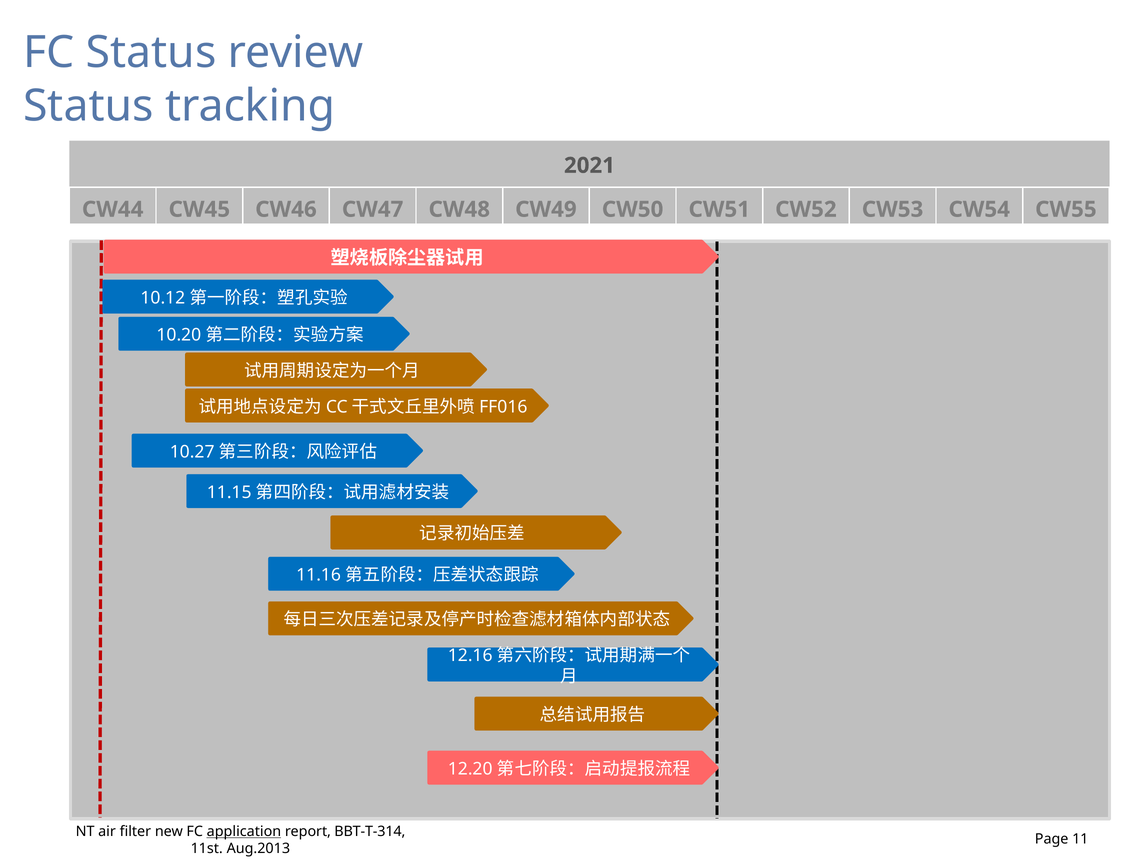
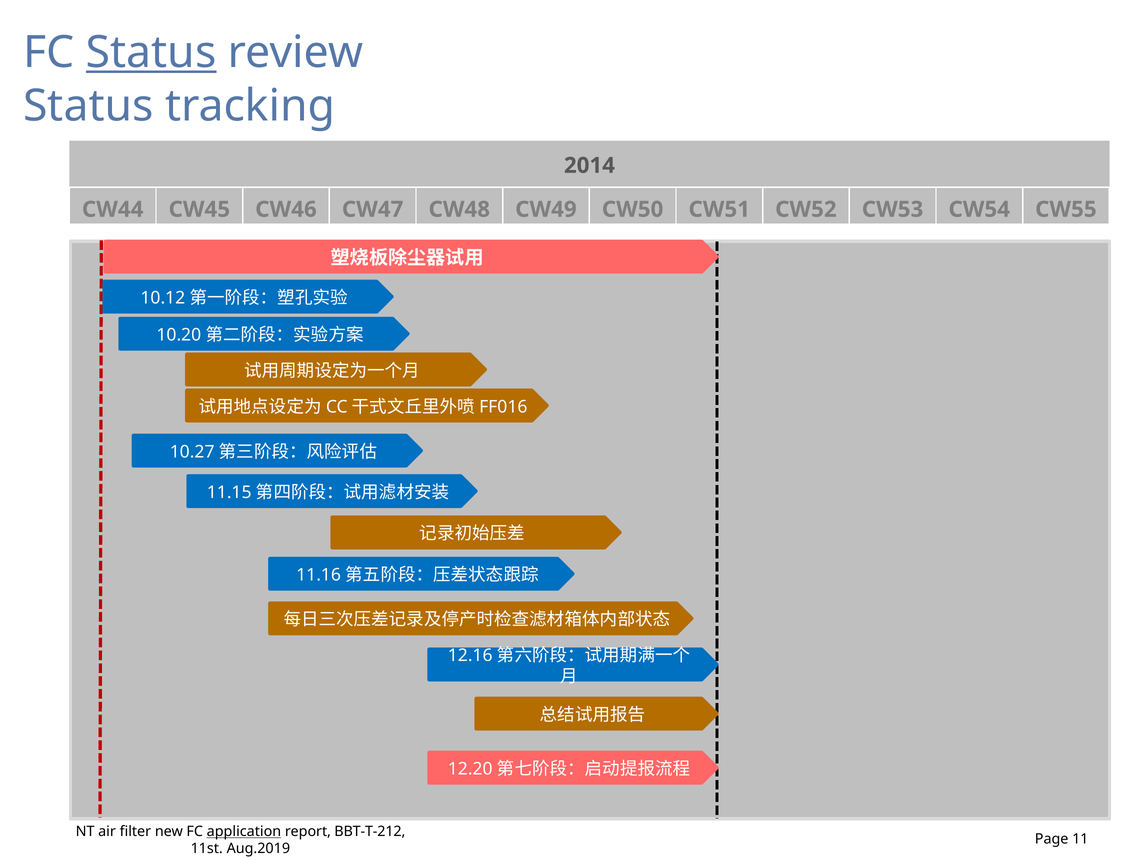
Status underline: none -> present (151, 53)
2021: 2021 -> 2014 (589, 166)
BBT-T-314: BBT-T-314 -> BBT-T-212 (370, 832)
Aug.2013: Aug.2013 -> Aug.2019 (258, 849)
